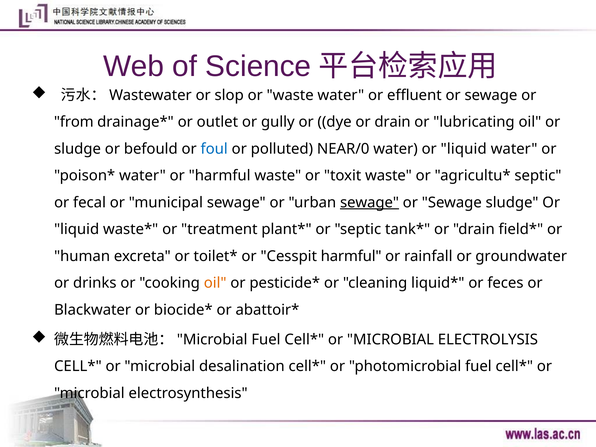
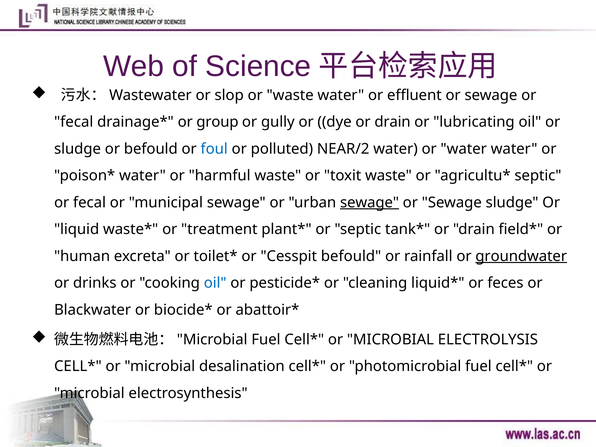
from: from -> fecal (74, 122)
outlet: outlet -> group (217, 122)
NEAR/0: NEAR/0 -> NEAR/2 (343, 149)
water or liquid: liquid -> water (464, 149)
Cesspit harmful: harmful -> befould (351, 256)
groundwater underline: none -> present (521, 256)
oil colour: orange -> blue (215, 283)
